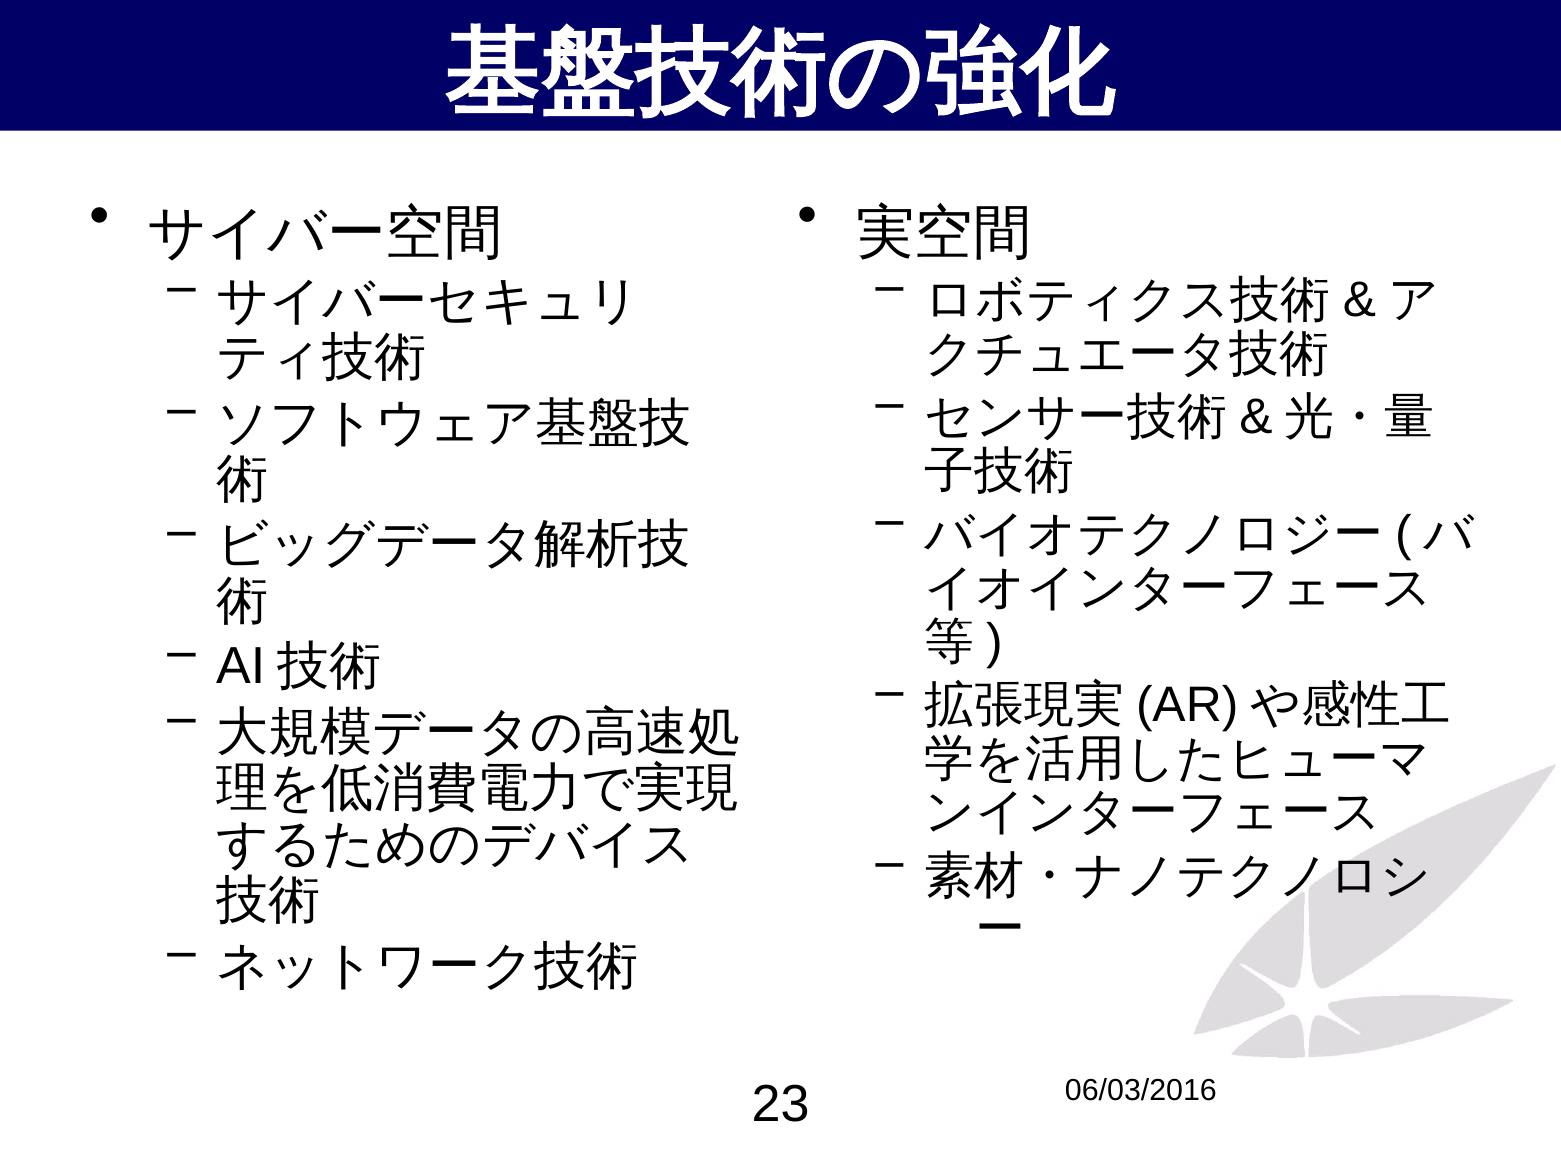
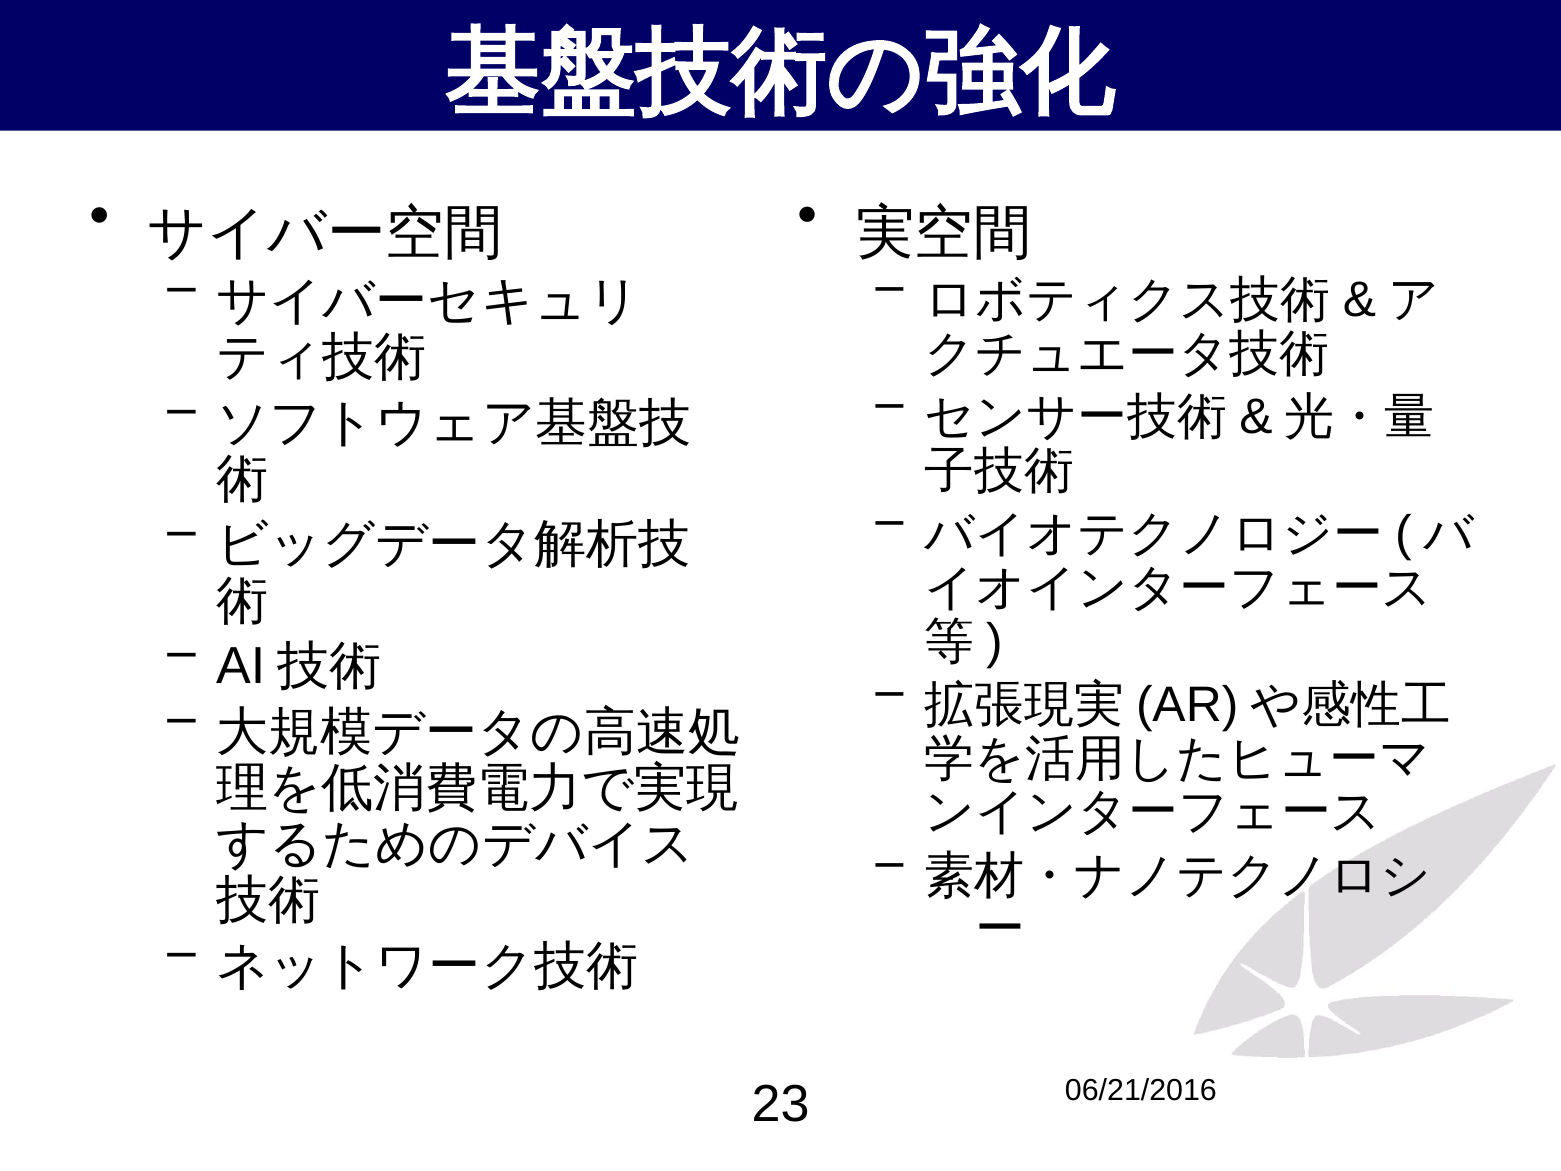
06/03/2016: 06/03/2016 -> 06/21/2016 (1141, 1090)
